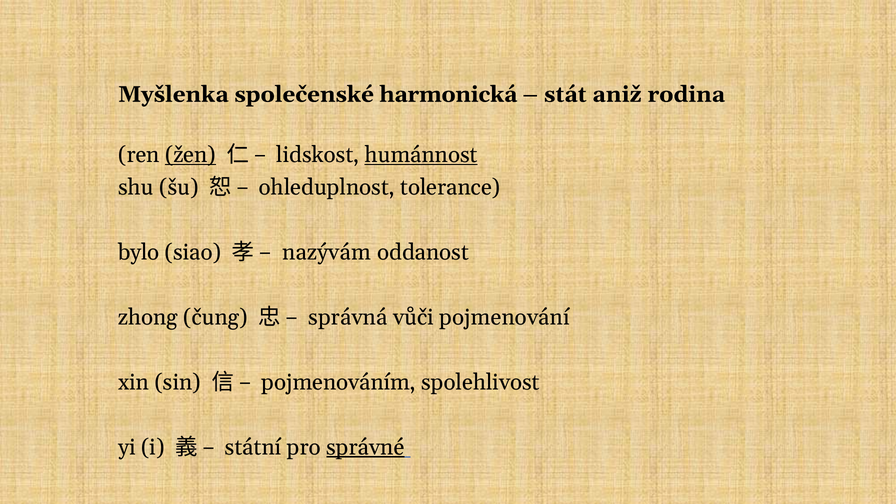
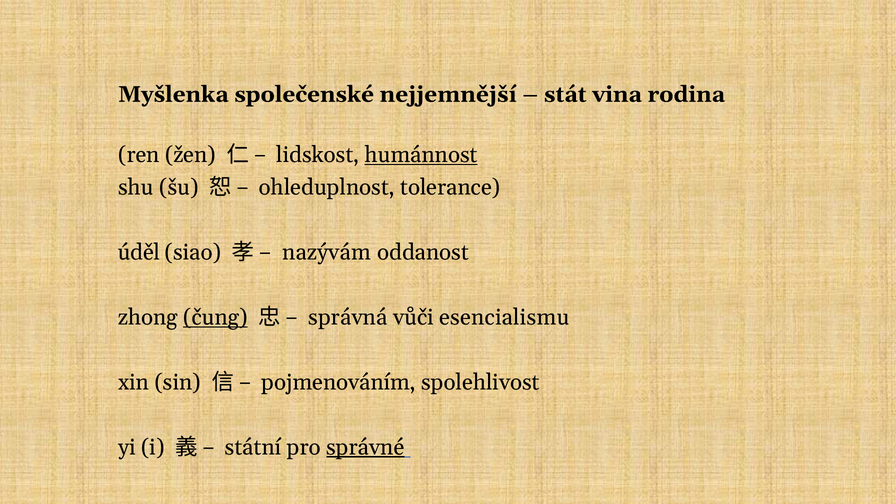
harmonická: harmonická -> nejjemnější (448, 94)
aniž: aniž -> vina (617, 94)
žen underline: present -> none (190, 155)
bylo: bylo -> úděl (139, 252)
čung underline: none -> present (215, 317)
pojmenování: pojmenování -> esencialismu (504, 317)
